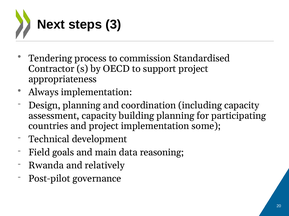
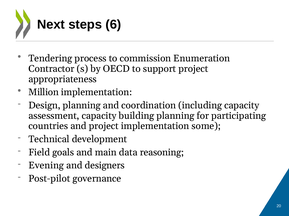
3: 3 -> 6 (113, 25)
Standardised: Standardised -> Enumeration (202, 59)
Always: Always -> Million (44, 92)
Rwanda: Rwanda -> Evening (46, 166)
relatively: relatively -> designers (105, 166)
